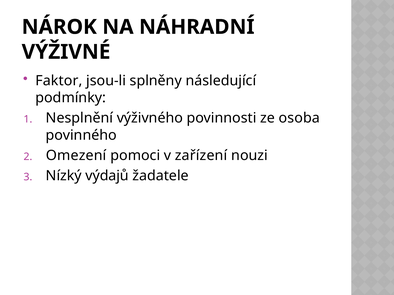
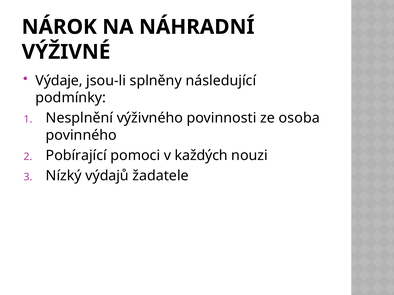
Faktor: Faktor -> Výdaje (59, 81)
Omezení: Omezení -> Pobírající (76, 156)
zařízení: zařízení -> každých (201, 156)
